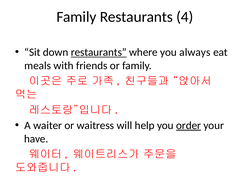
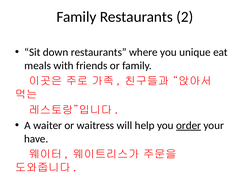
4: 4 -> 2 (185, 17)
restaurants underline: present -> none (99, 52)
always: always -> unique (195, 52)
